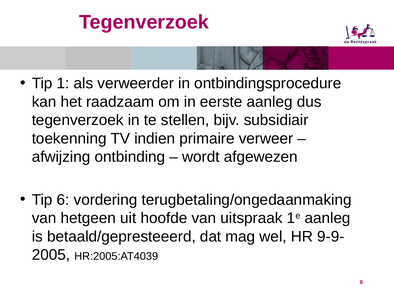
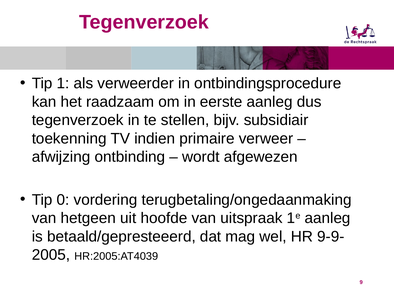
6: 6 -> 0 (63, 200)
